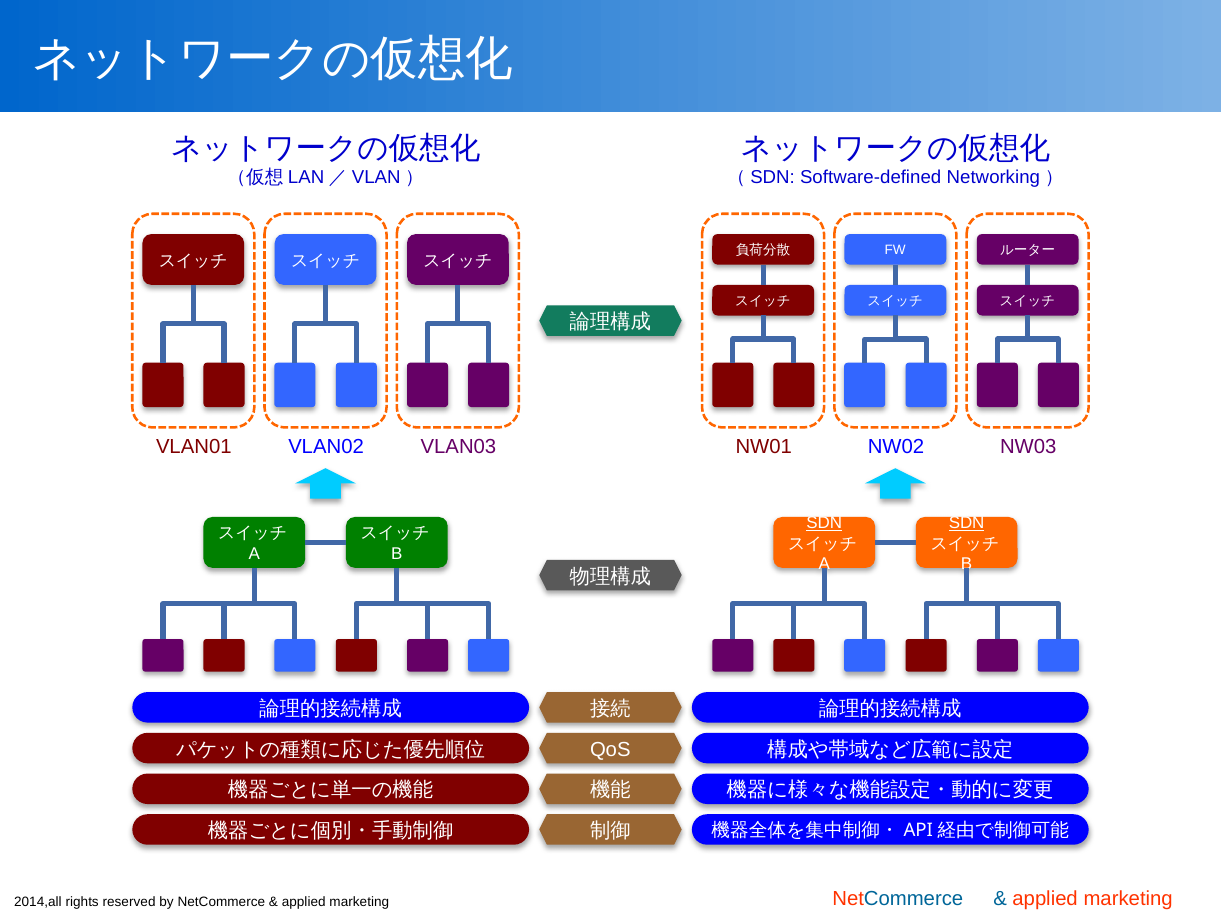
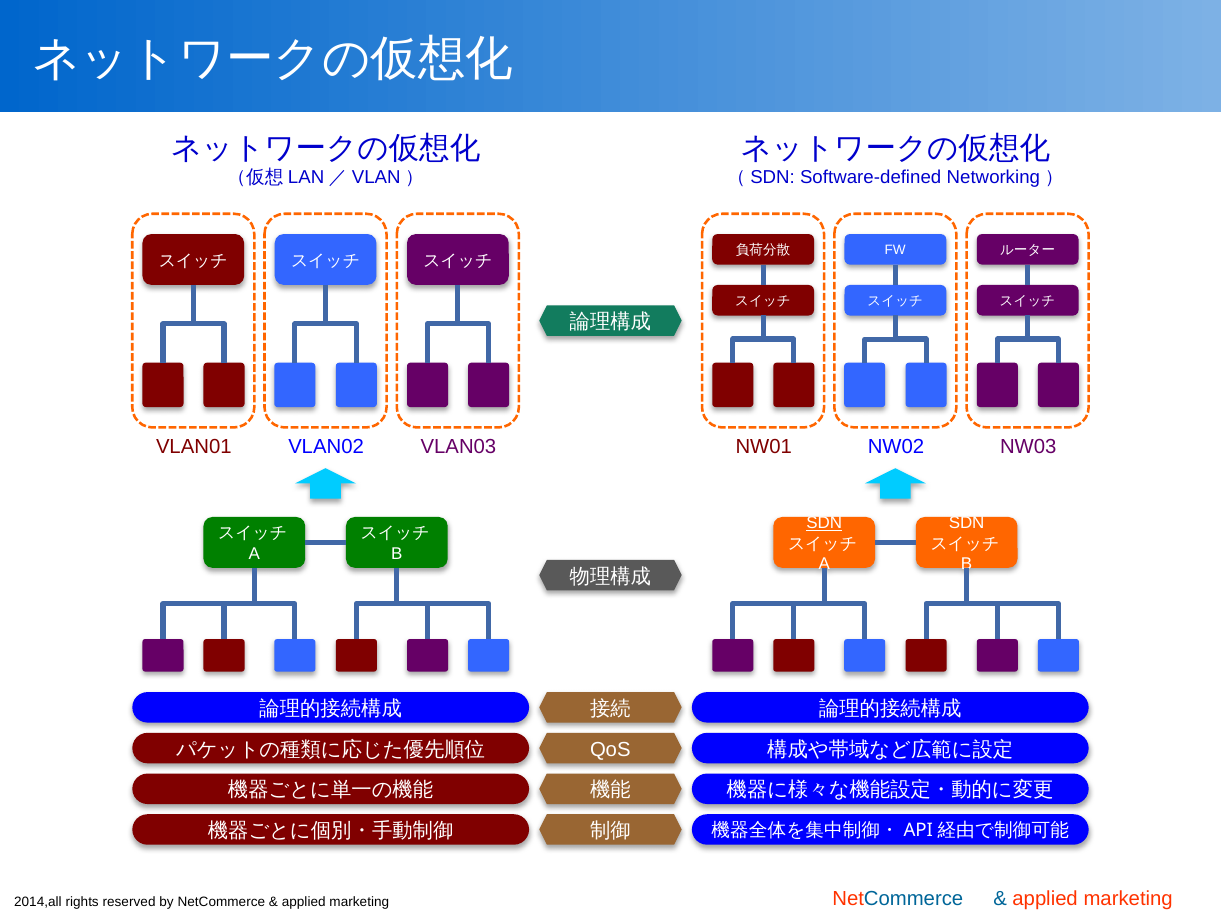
SDN underline: present -> none (967, 523)
